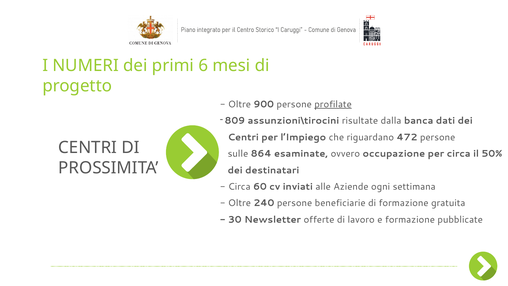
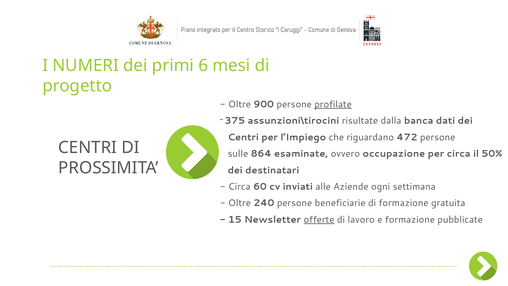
809: 809 -> 375 (235, 121)
30: 30 -> 15 (235, 219)
offerte underline: none -> present (319, 219)
